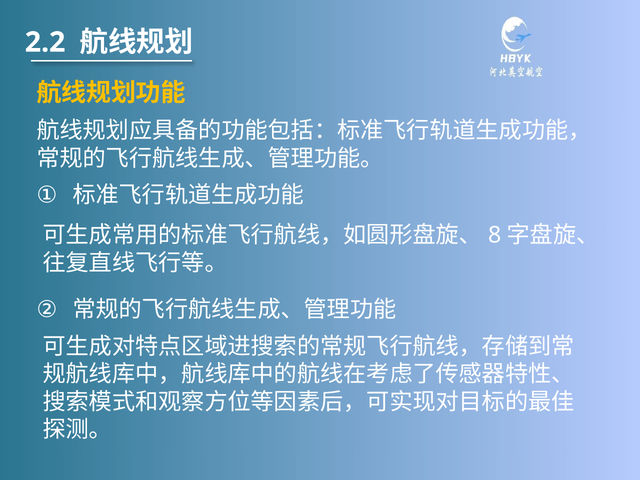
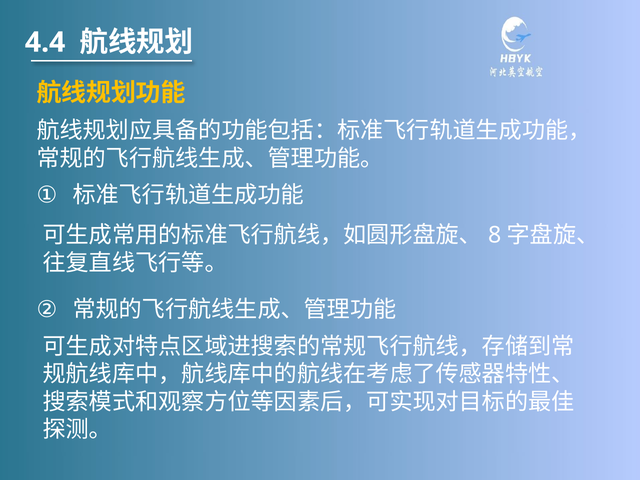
2.2: 2.2 -> 4.4 (45, 42)
